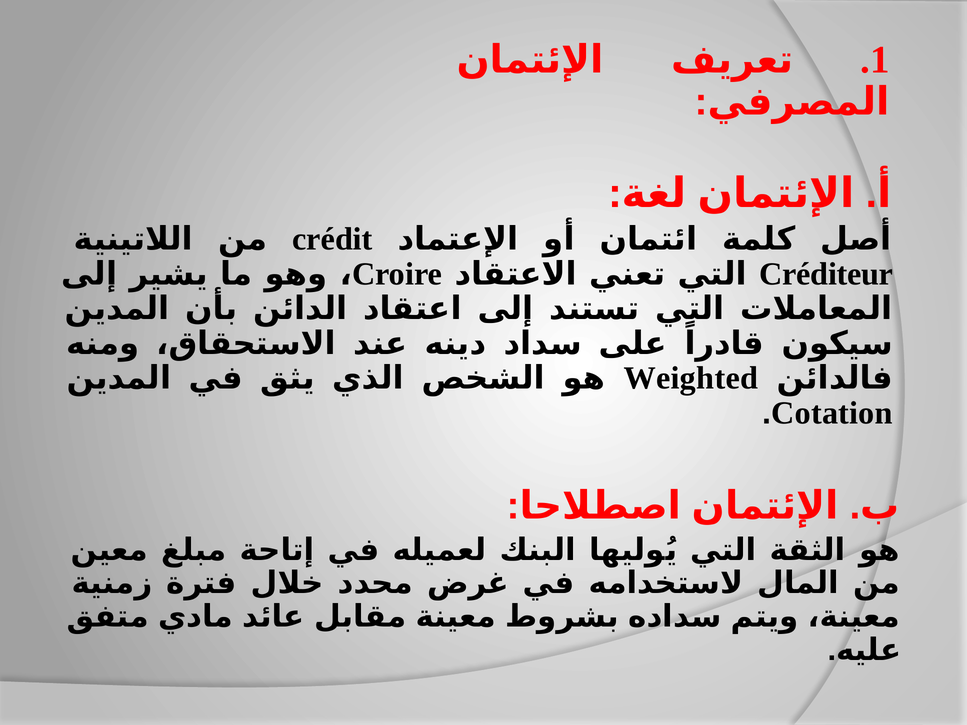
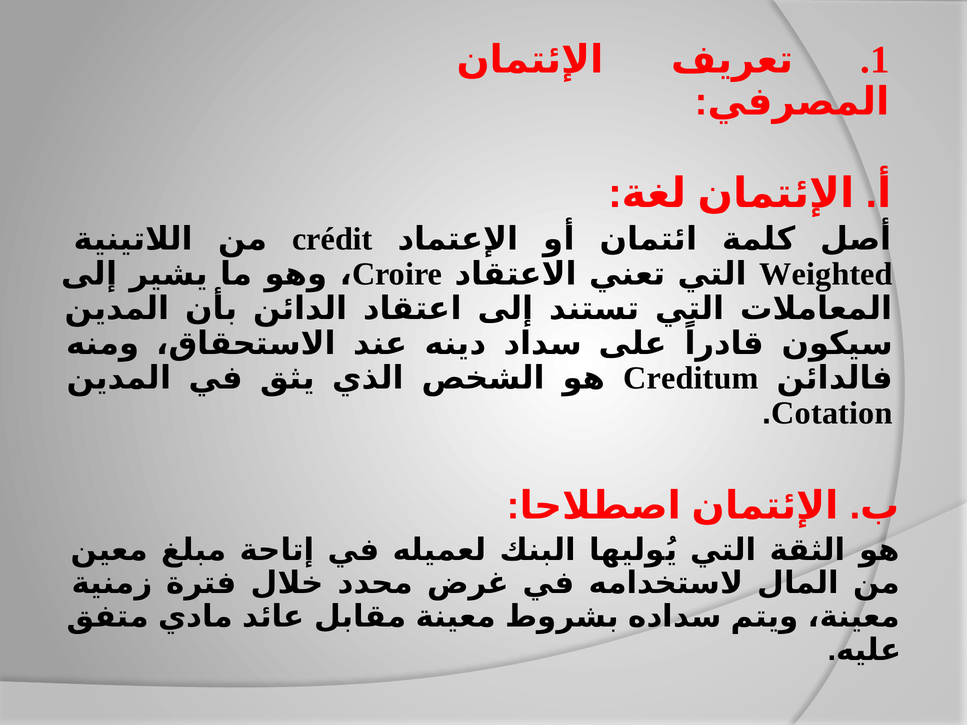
Créditeur: Créditeur -> Weighted (826, 274)
Weighted: Weighted -> Creditum (691, 378)
